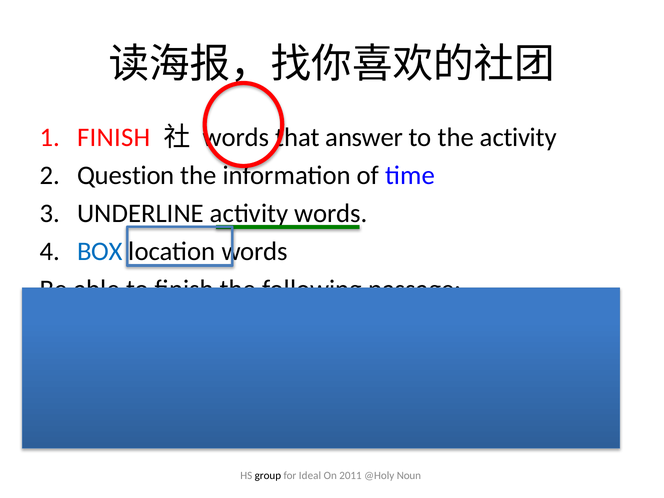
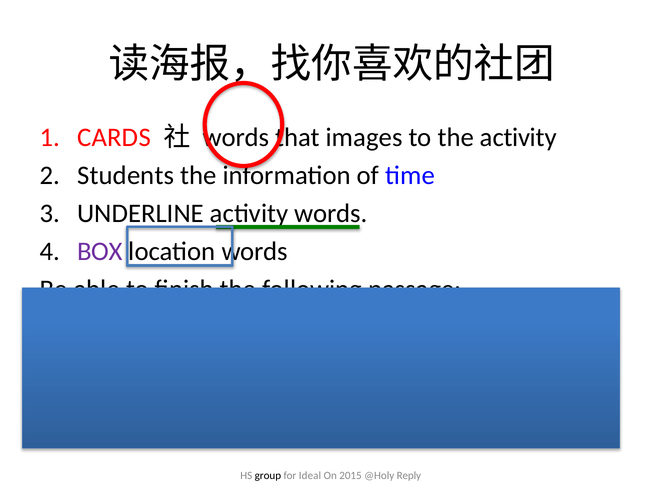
FINISH: FINISH -> CARDS (114, 137)
answer: answer -> images (364, 137)
Question: Question -> Students (126, 175)
BOX colour: blue -> purple (100, 251)
2011: 2011 -> 2015 (350, 475)
Noun: Noun -> Reply (409, 475)
